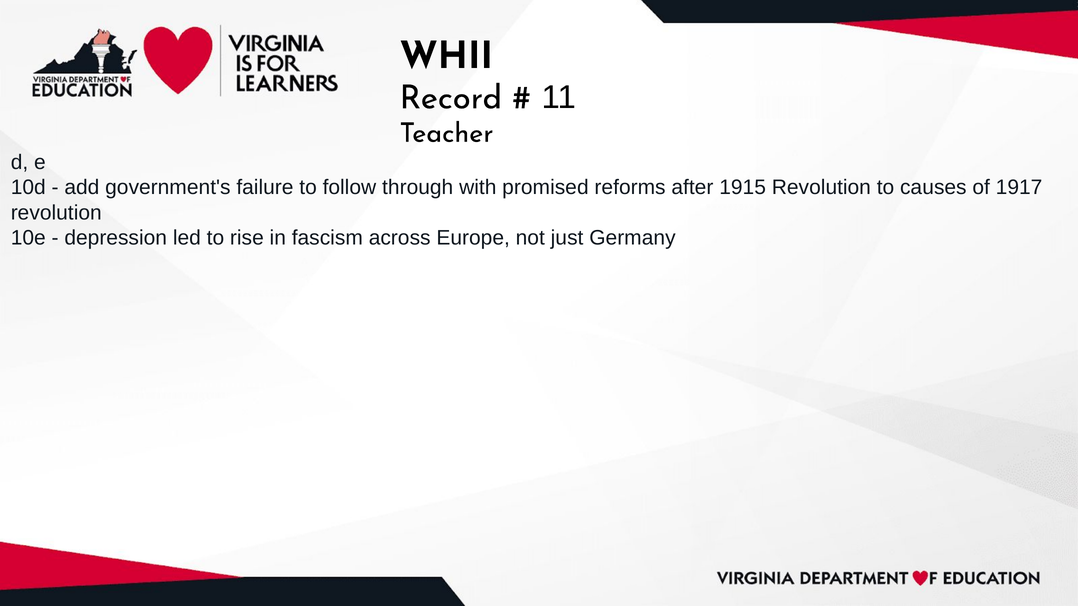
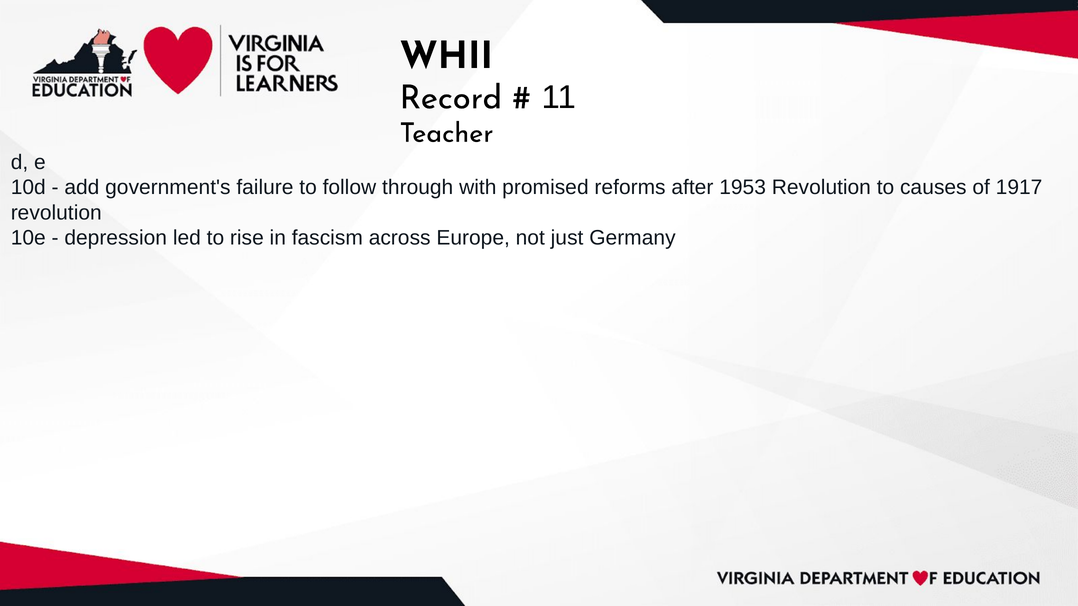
1915: 1915 -> 1953 (743, 188)
